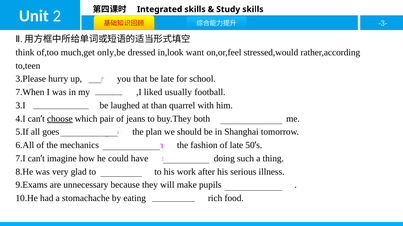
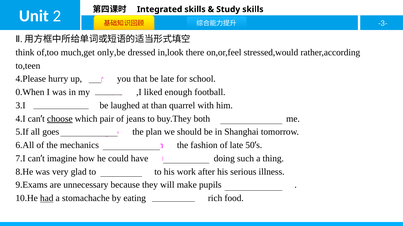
want: want -> there (195, 53)
3.Please: 3.Please -> 4.Please (31, 79)
7.When: 7.When -> 0.When (30, 92)
usually: usually -> enough (178, 92)
had underline: none -> present (47, 199)
